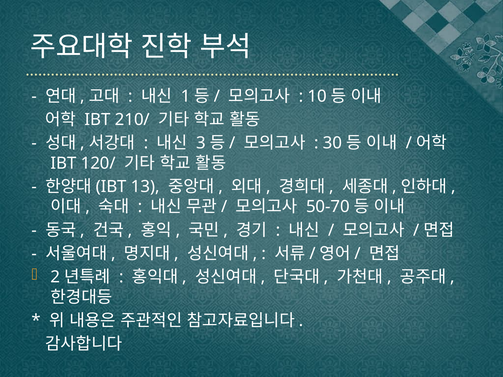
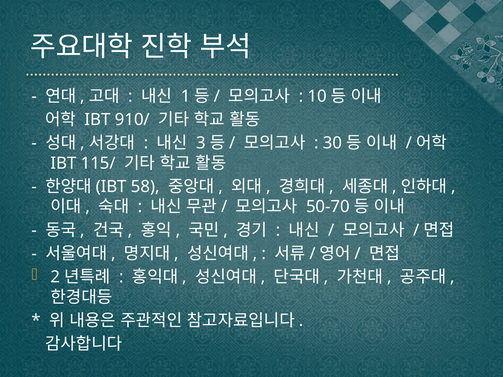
210/: 210/ -> 910/ (132, 120)
120/: 120/ -> 115/ (98, 163)
13: 13 -> 58 (145, 187)
